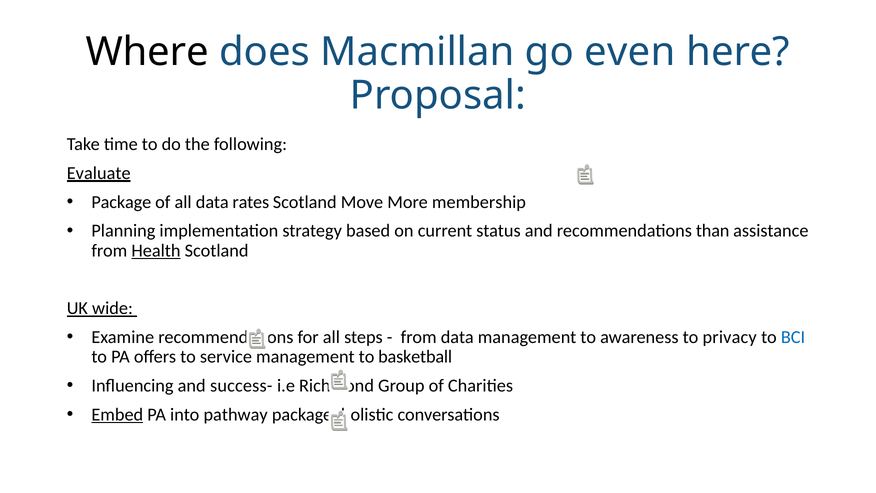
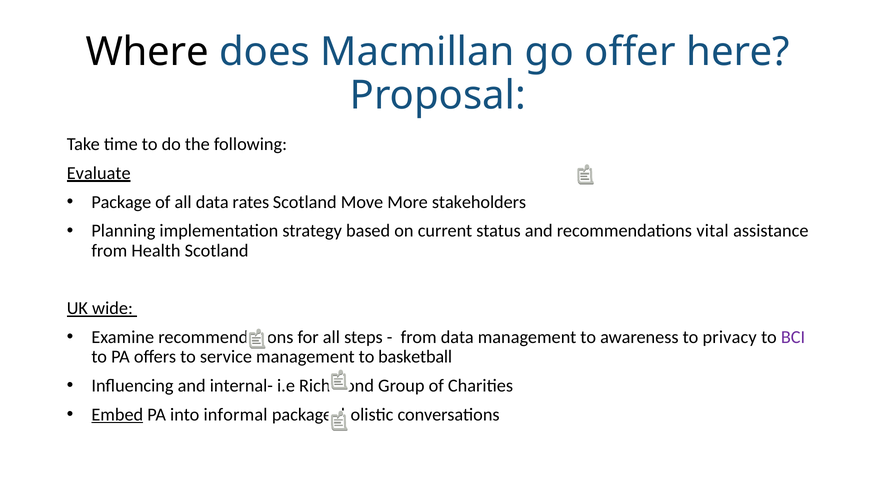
even: even -> offer (630, 52)
membership: membership -> stakeholders (479, 202)
than: than -> vital (712, 231)
Health underline: present -> none (156, 250)
BCI colour: blue -> purple (793, 337)
success-: success- -> internal- (241, 386)
pathway: pathway -> informal (236, 414)
